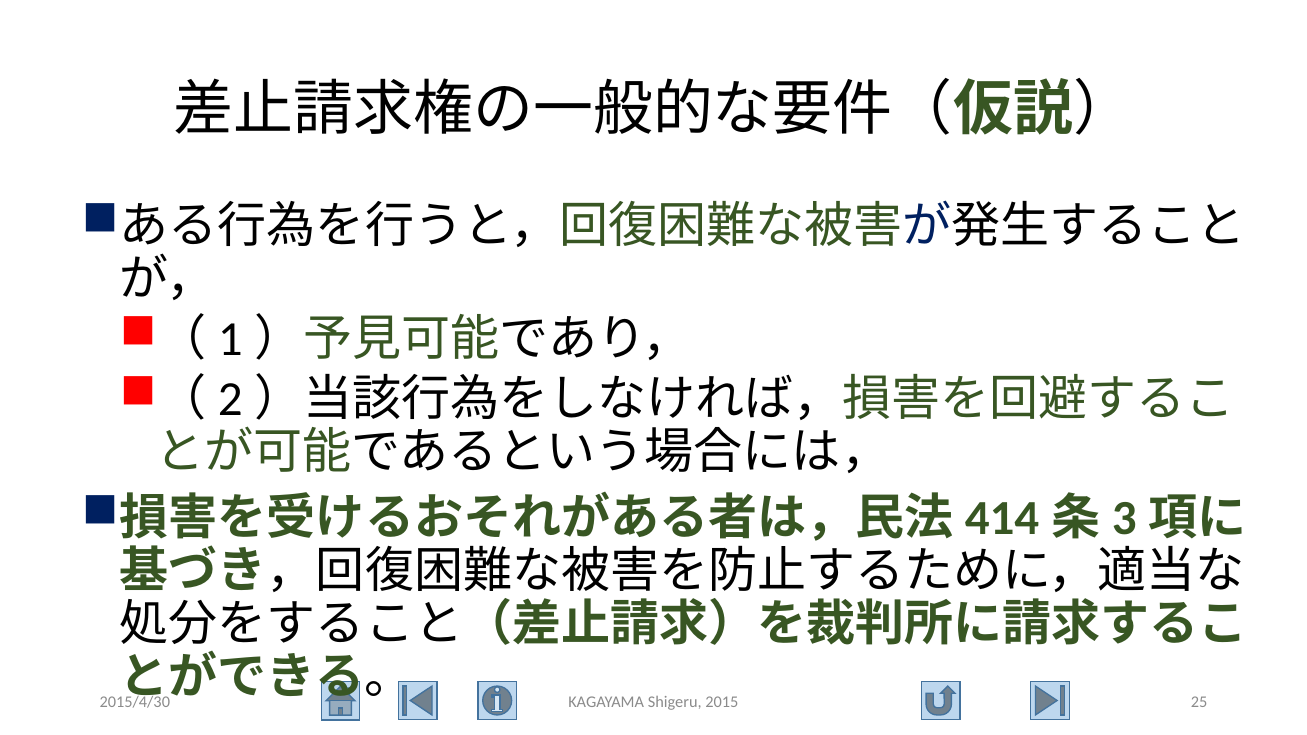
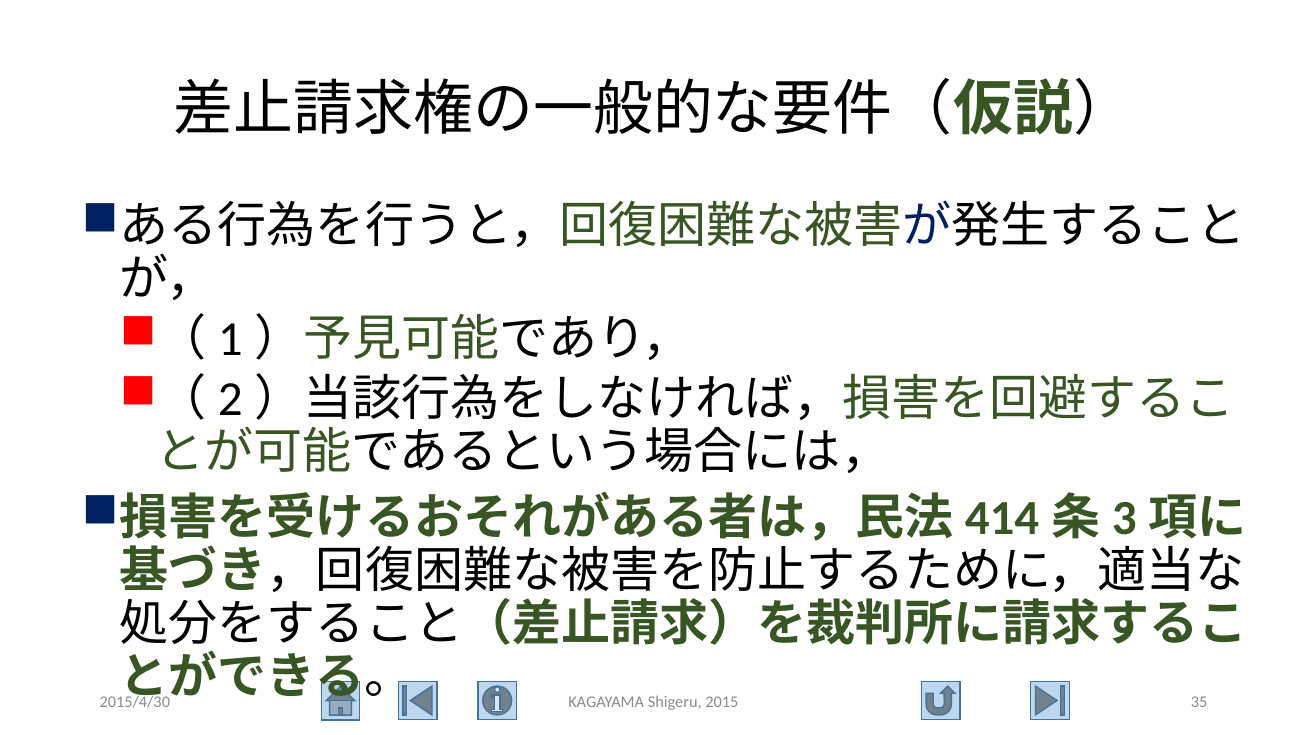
25: 25 -> 35 (1199, 702)
